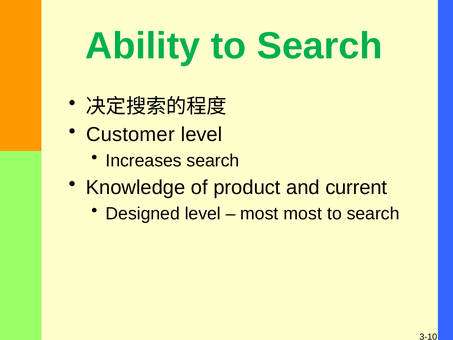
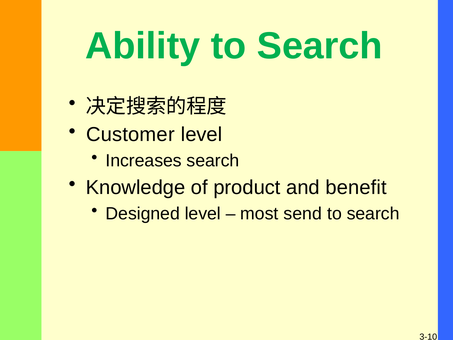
current: current -> benefit (356, 187)
most most: most -> send (303, 213)
